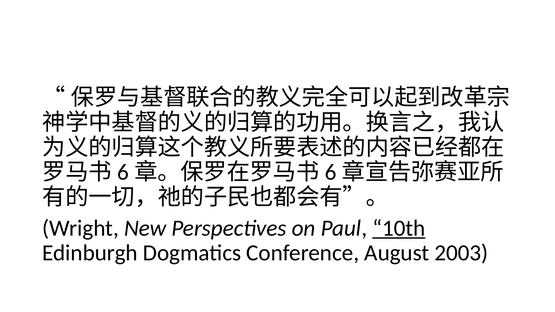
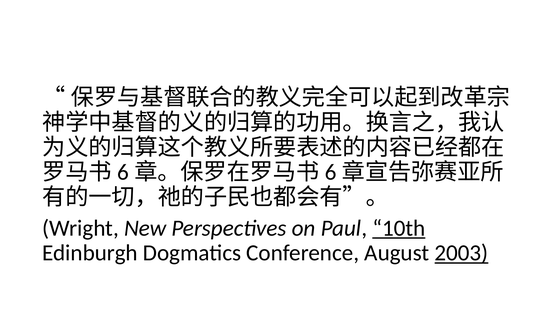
2003 underline: none -> present (461, 253)
